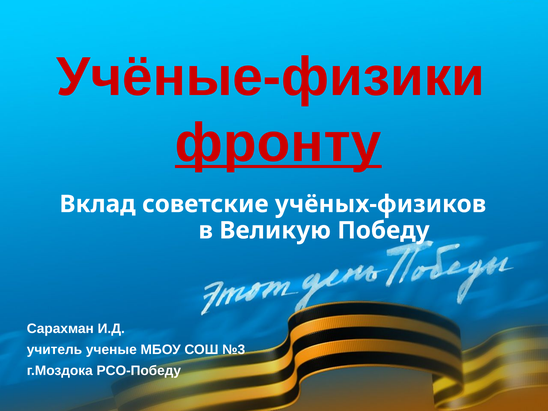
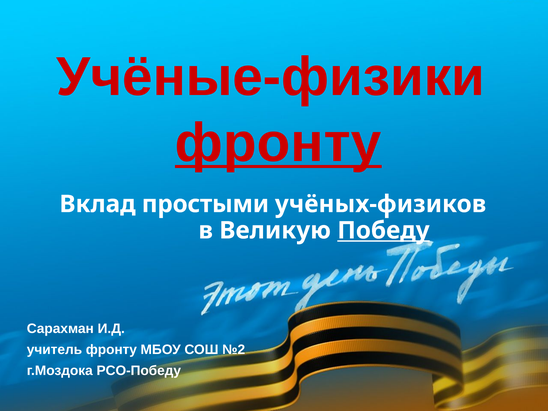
советские: советские -> простыми (205, 204)
Победу underline: none -> present (383, 230)
учитель ученые: ученые -> фронту (111, 350)
№3: №3 -> №2 (234, 350)
